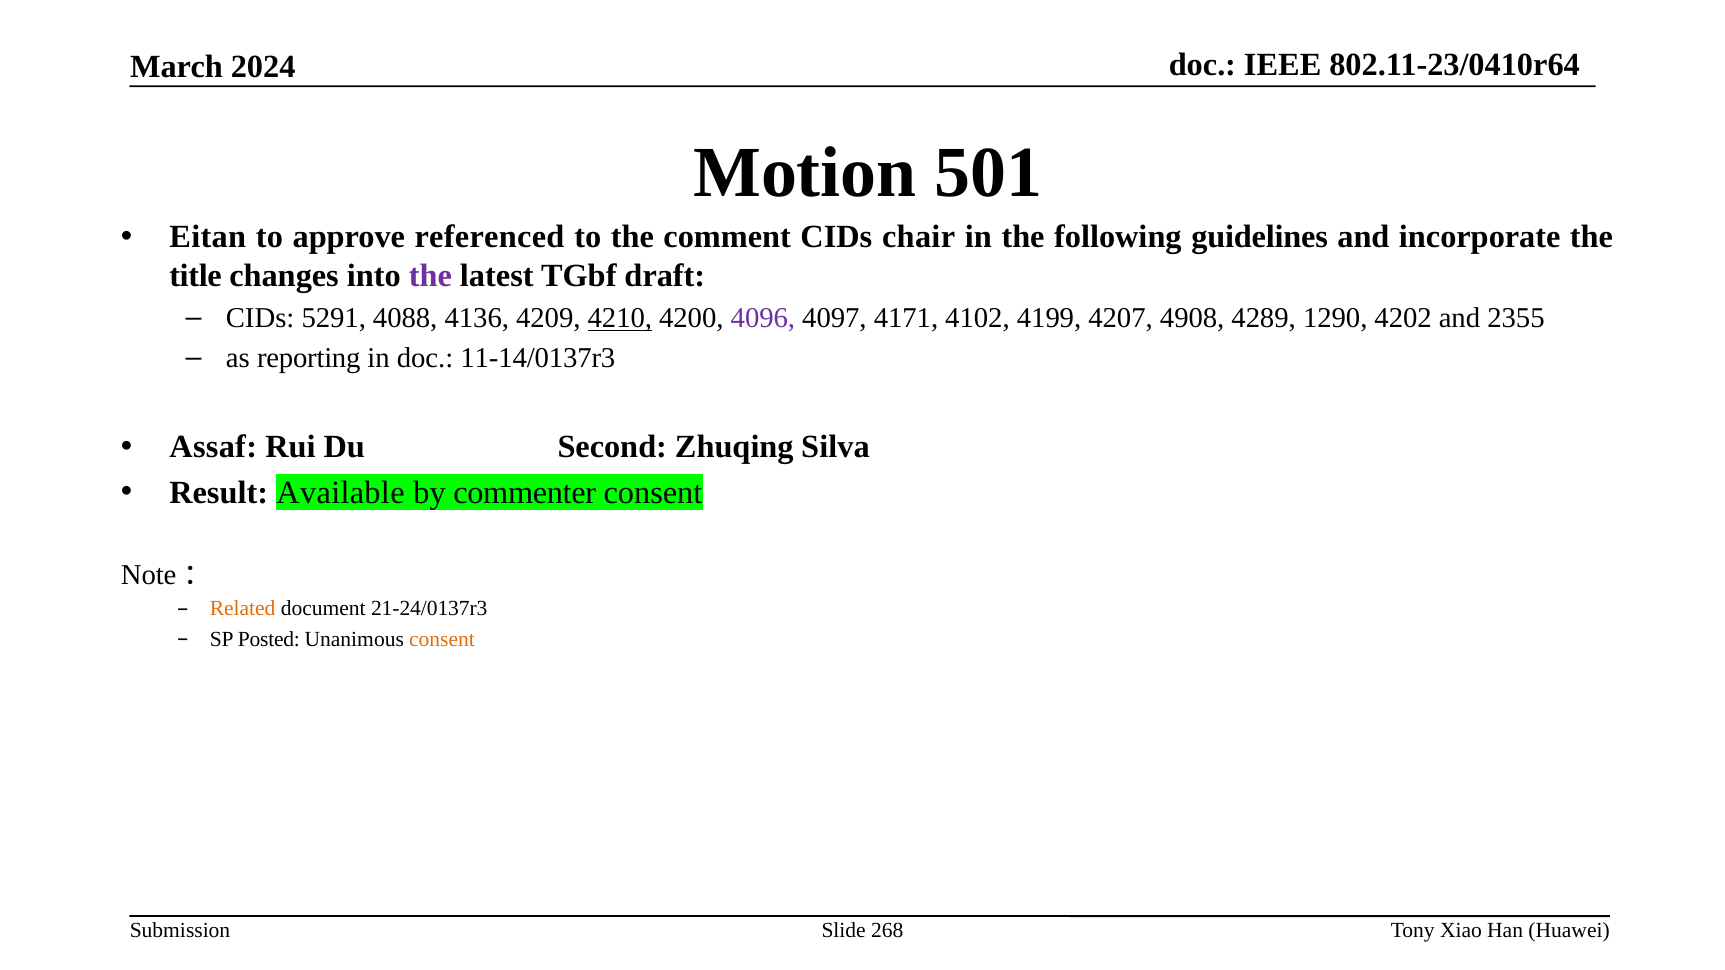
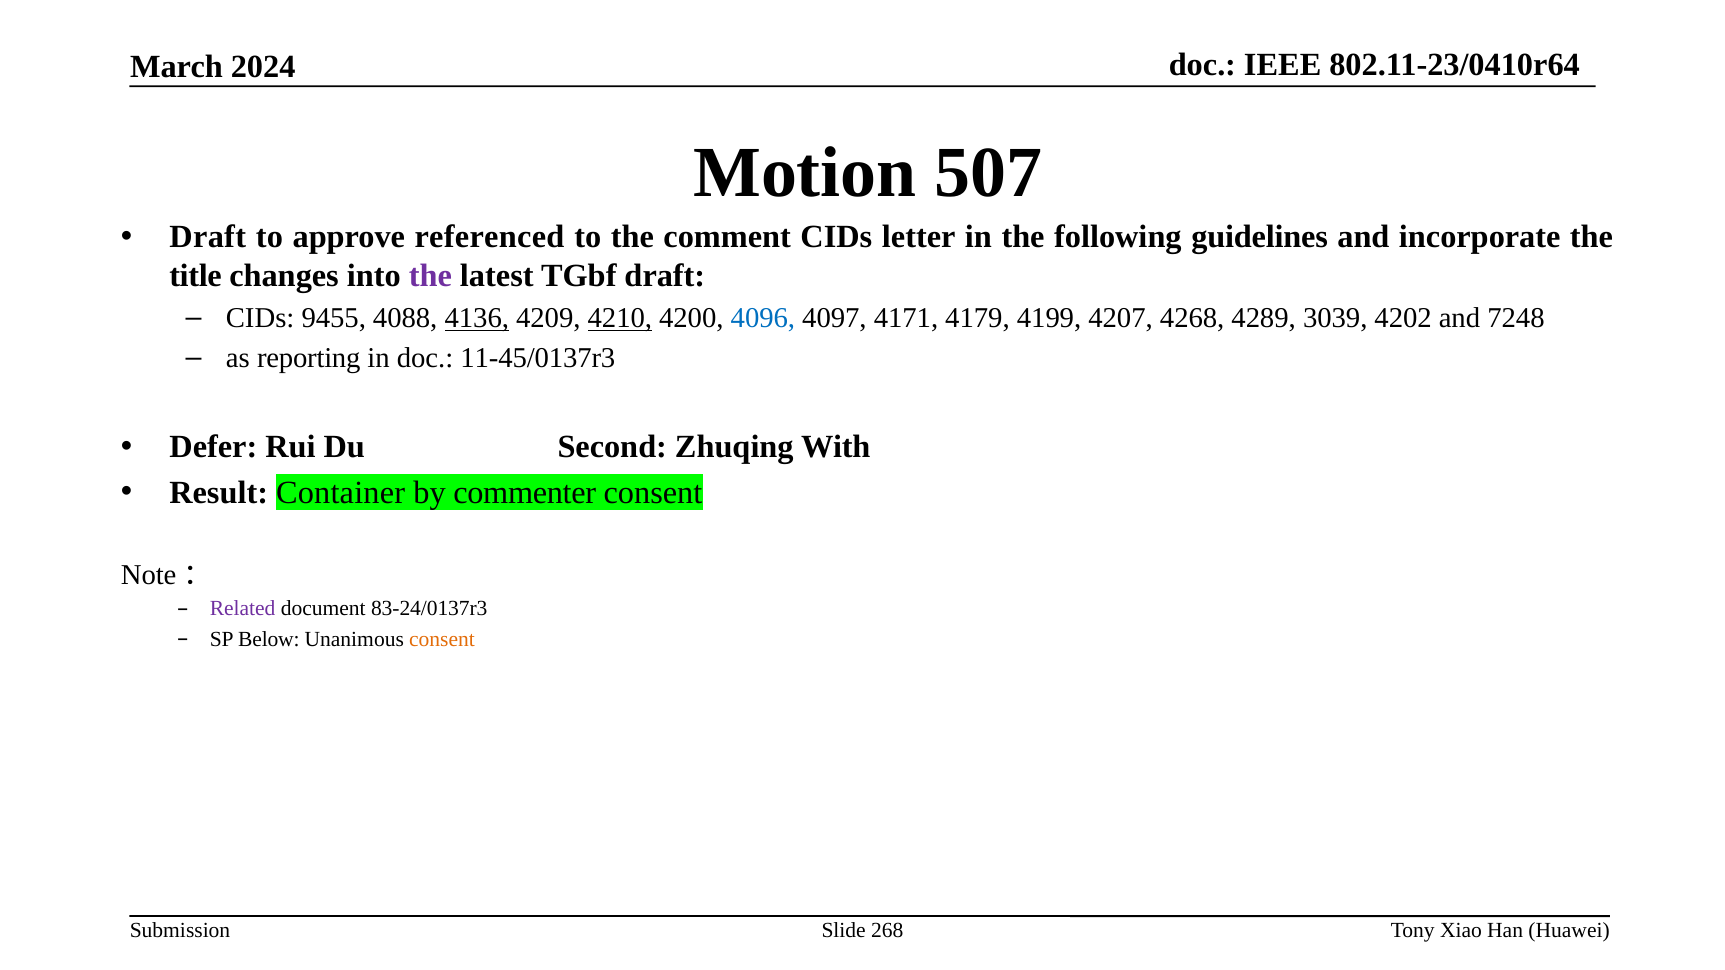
501: 501 -> 507 (988, 173)
Eitan: Eitan -> Draft (208, 237)
chair: chair -> letter (919, 237)
5291: 5291 -> 9455 (334, 318)
4136 underline: none -> present (477, 318)
4096 colour: purple -> blue (763, 318)
4102: 4102 -> 4179 (977, 318)
4908: 4908 -> 4268 (1192, 318)
1290: 1290 -> 3039 (1335, 318)
2355: 2355 -> 7248 (1516, 318)
11-14/0137r3: 11-14/0137r3 -> 11-45/0137r3 (538, 359)
Assaf: Assaf -> Defer (213, 447)
Silva: Silva -> With (836, 447)
Available: Available -> Container (341, 493)
Related colour: orange -> purple (243, 609)
21-24/0137r3: 21-24/0137r3 -> 83-24/0137r3 (429, 609)
Posted: Posted -> Below (269, 639)
